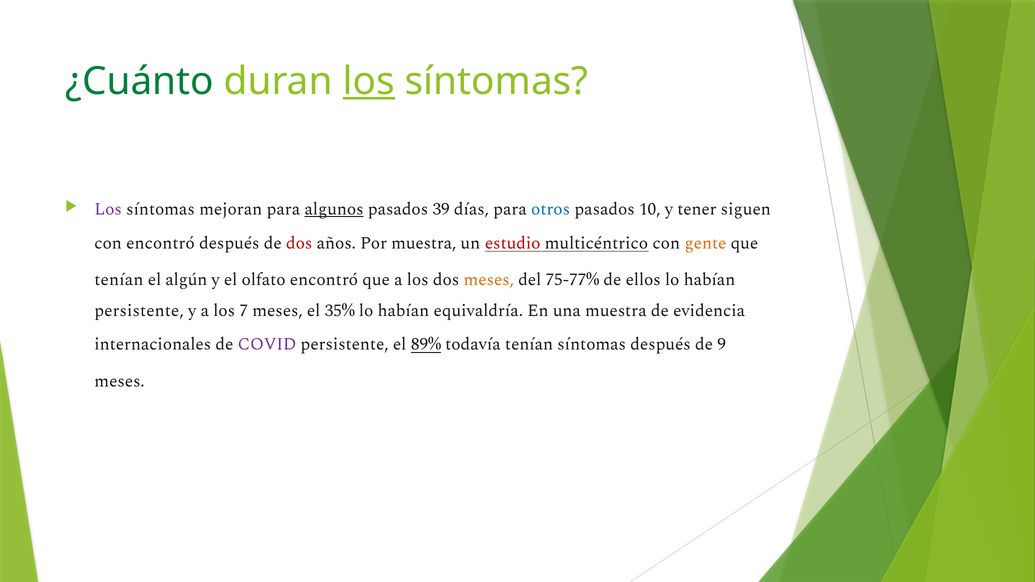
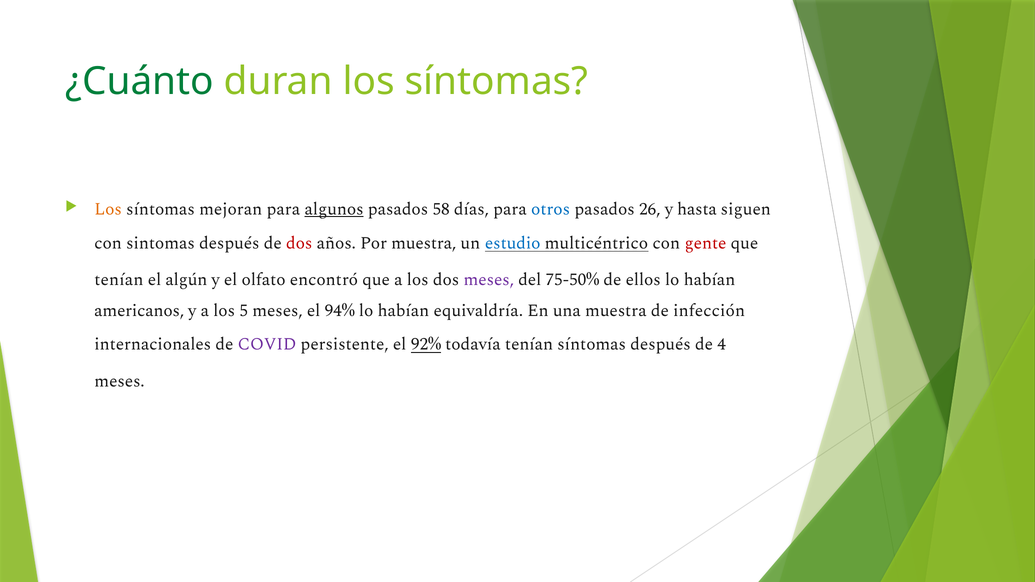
los underline: present -> none (369, 82)
Los colour: purple -> orange (108, 209)
39: 39 -> 58 (441, 209)
10: 10 -> 26 (650, 209)
tener: tener -> hasta (697, 209)
con encontró: encontró -> sintomas (161, 243)
estudio colour: red -> blue (513, 243)
gente colour: orange -> red (705, 243)
meses colour: orange -> purple (489, 280)
75-77%: 75-77% -> 75-50% (572, 280)
persistente: persistente -> americanos (139, 311)
7: 7 -> 5 (244, 311)
35%: 35% -> 94% (340, 311)
evidencia: evidencia -> infección (709, 311)
89%: 89% -> 92% (426, 344)
9: 9 -> 4 (722, 344)
